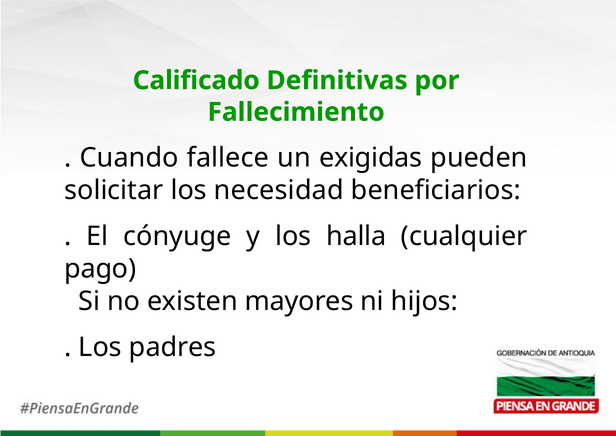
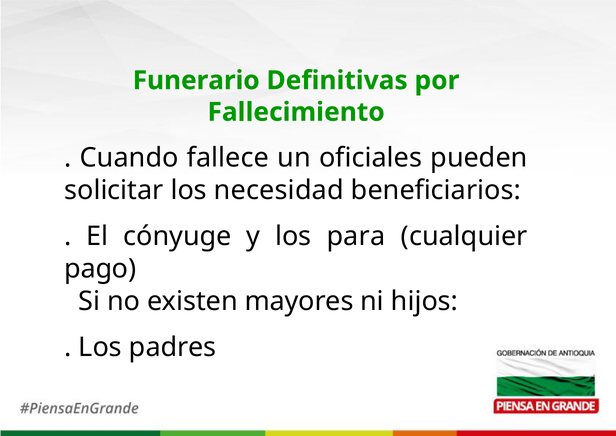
Calificado: Calificado -> Funerario (196, 80)
exigidas: exigidas -> oficiales (371, 158)
halla: halla -> para (356, 236)
